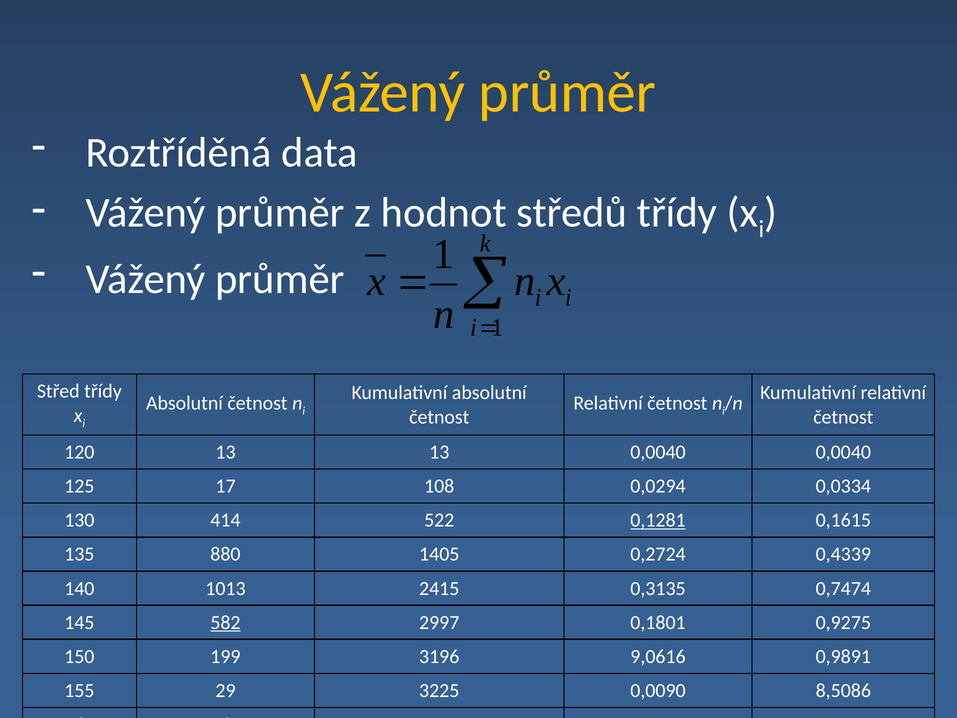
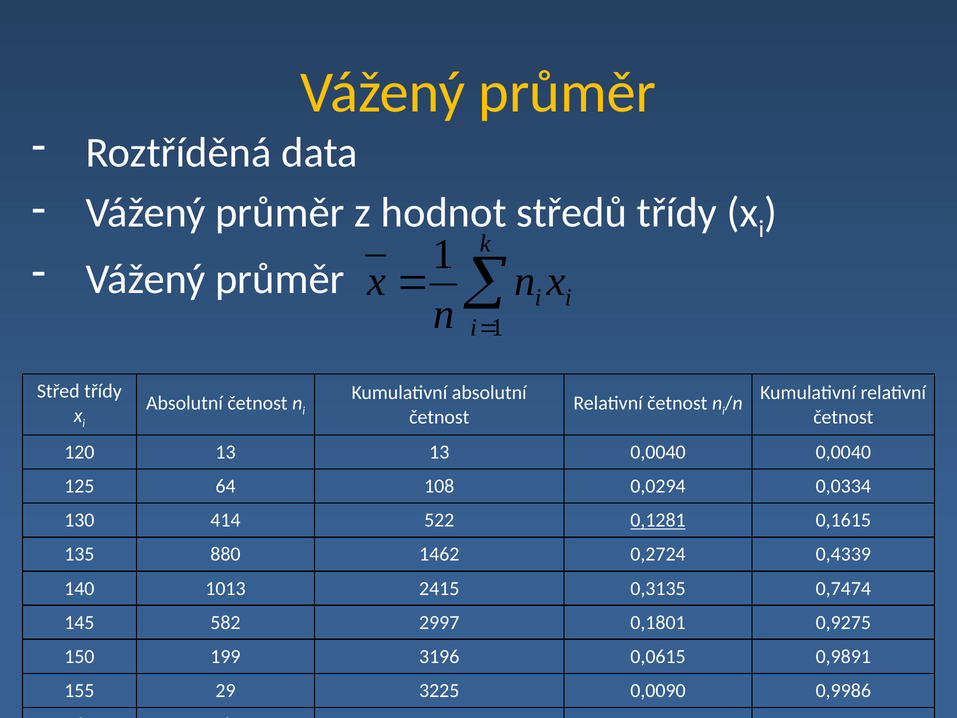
17: 17 -> 64 (226, 486)
1405: 1405 -> 1462 (439, 554)
582 underline: present -> none (225, 622)
9,0616: 9,0616 -> 0,0615 (658, 656)
8,5086: 8,5086 -> 0,9986 (843, 690)
